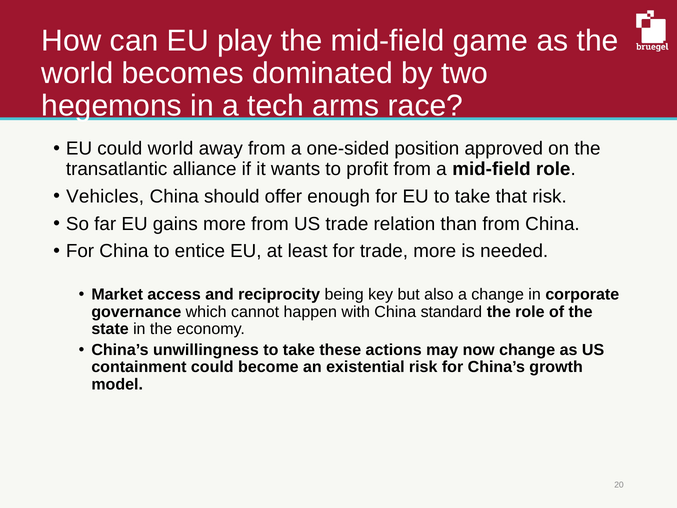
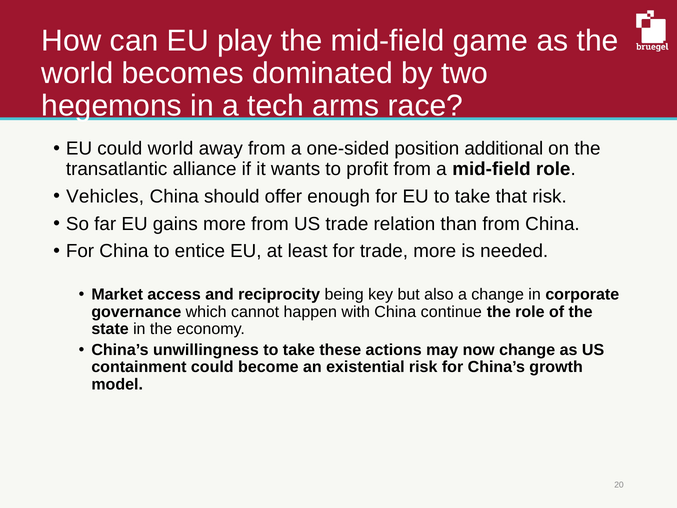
approved: approved -> additional (504, 149)
standard: standard -> continue (451, 312)
